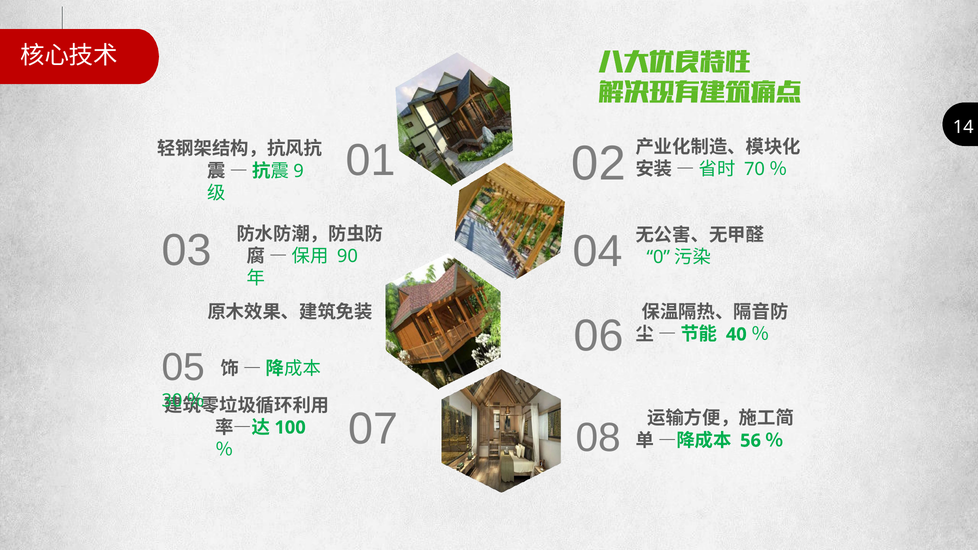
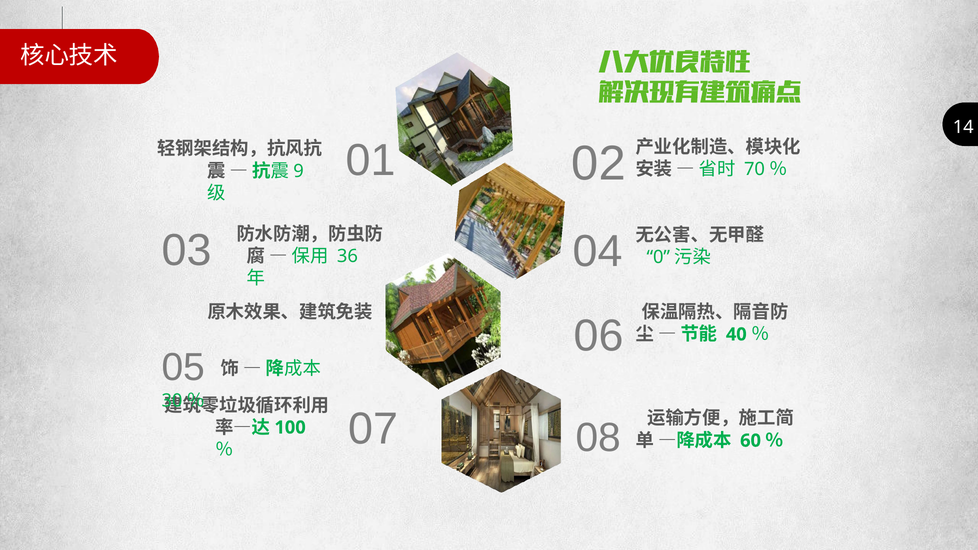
90: 90 -> 36 (347, 257)
56: 56 -> 60 (751, 441)
